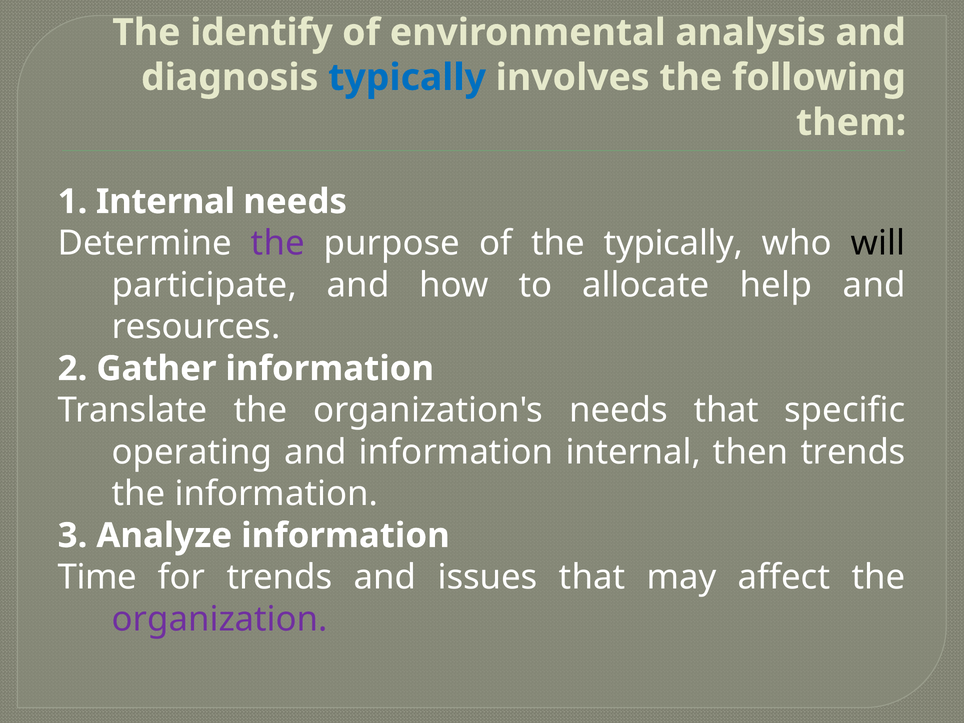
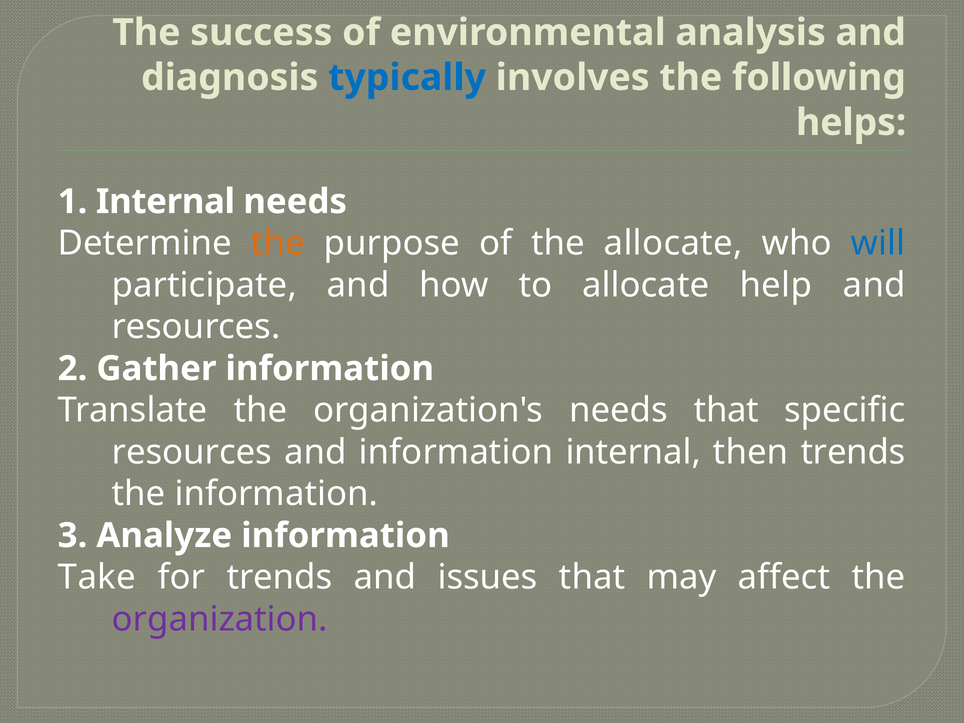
identify: identify -> success (261, 33)
them: them -> helps (851, 123)
the colour: purple -> orange (278, 243)
the typically: typically -> allocate (673, 243)
will colour: black -> blue (878, 243)
operating: operating -> resources (192, 452)
Time: Time -> Take (97, 577)
